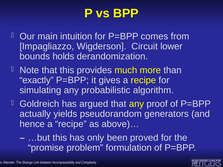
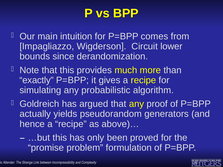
holds: holds -> since (63, 57)
